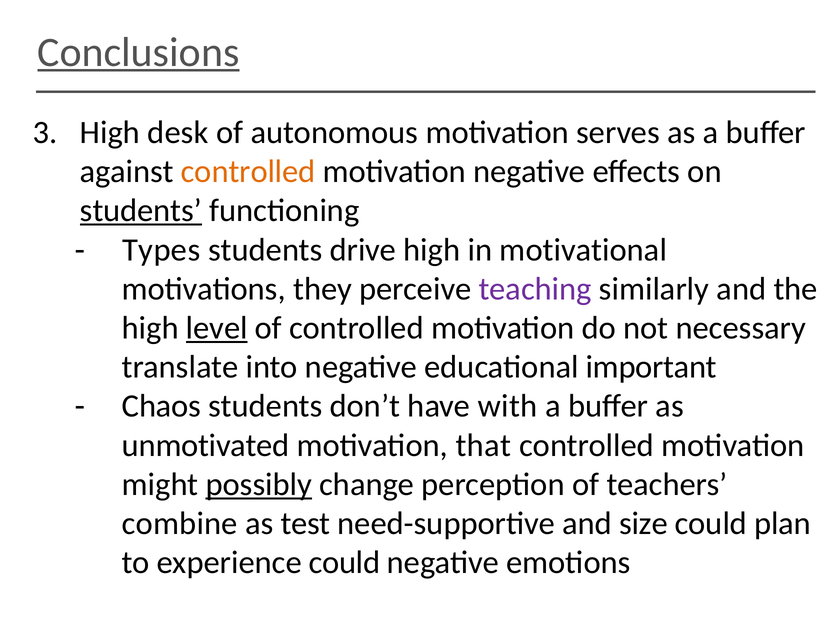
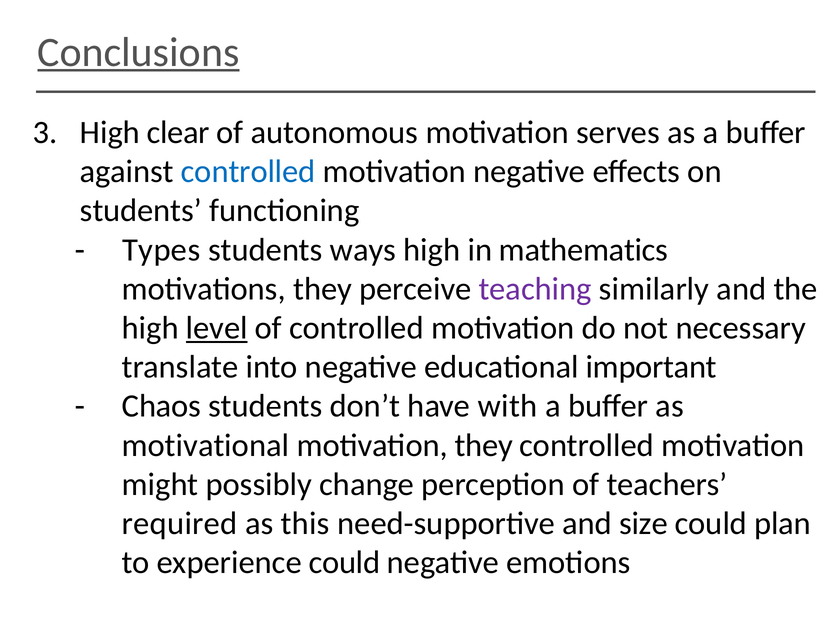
desk: desk -> clear (178, 133)
controlled colour: orange -> blue (248, 172)
students underline: present -> none (141, 211)
drive: drive -> ways (363, 250)
motivational: motivational -> mathematics (583, 250)
unmotivated: unmotivated -> motivational (206, 446)
motivation that: that -> they (484, 446)
possibly underline: present -> none (259, 485)
combine: combine -> required (180, 524)
test: test -> this (305, 524)
